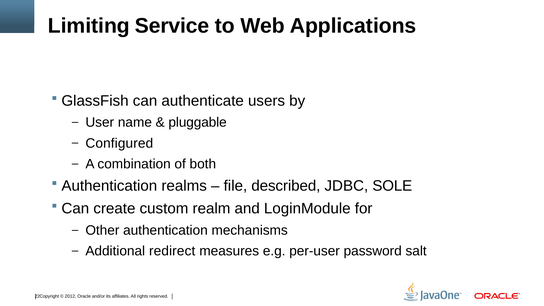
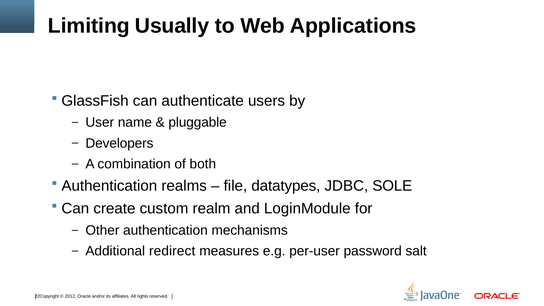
Service: Service -> Usually (172, 26)
Configured: Configured -> Developers (119, 143)
described: described -> datatypes (286, 186)
